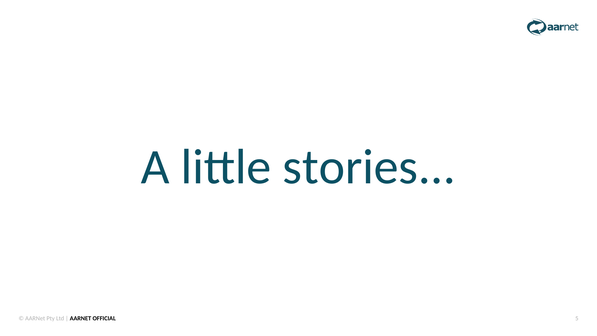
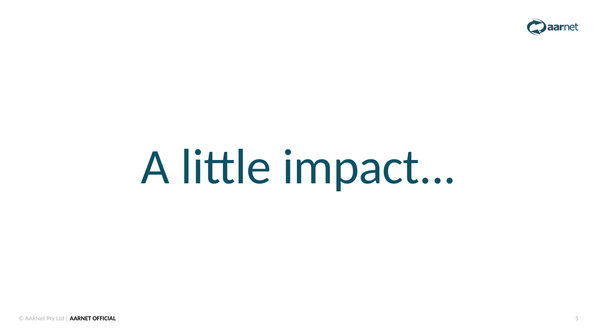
stories: stories -> impact (369, 167)
